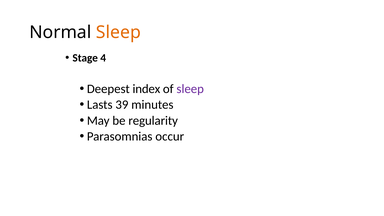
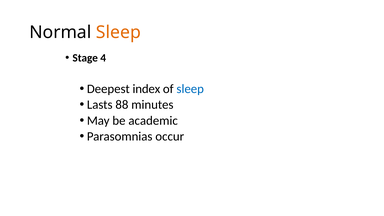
sleep colour: purple -> blue (190, 89)
39: 39 -> 88 (122, 105)
regularity: regularity -> academic (153, 121)
